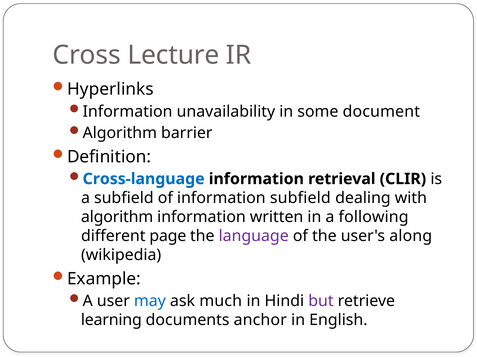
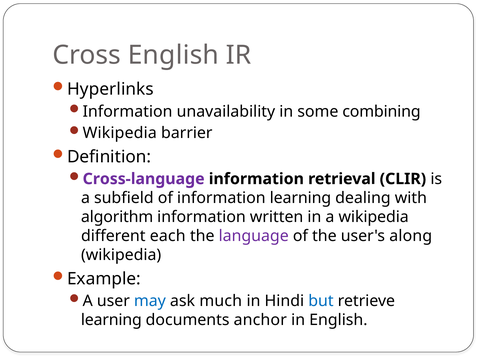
Cross Lecture: Lecture -> English (173, 55)
document: document -> combining (381, 112)
Algorithm: Algorithm -> Wikipedia (120, 133)
Cross-language colour: blue -> purple (144, 179)
information subfield: subfield -> learning (300, 198)
a following: following -> wikipedia (374, 217)
page: page -> each (168, 237)
but colour: purple -> blue (321, 302)
